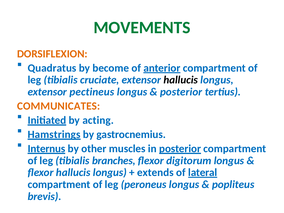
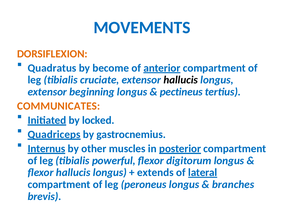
MOVEMENTS colour: green -> blue (142, 27)
pectineus: pectineus -> beginning (92, 92)
posterior: posterior -> pectineus (181, 92)
acting: acting -> locked (98, 120)
Hamstrings: Hamstrings -> Quadriceps (54, 134)
branches: branches -> powerful (114, 161)
popliteus: popliteus -> branches (233, 184)
